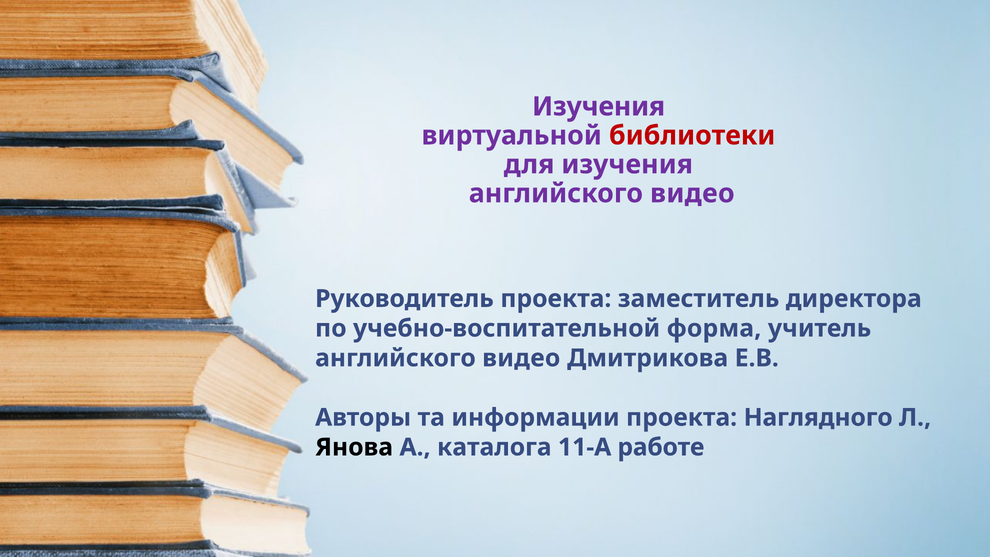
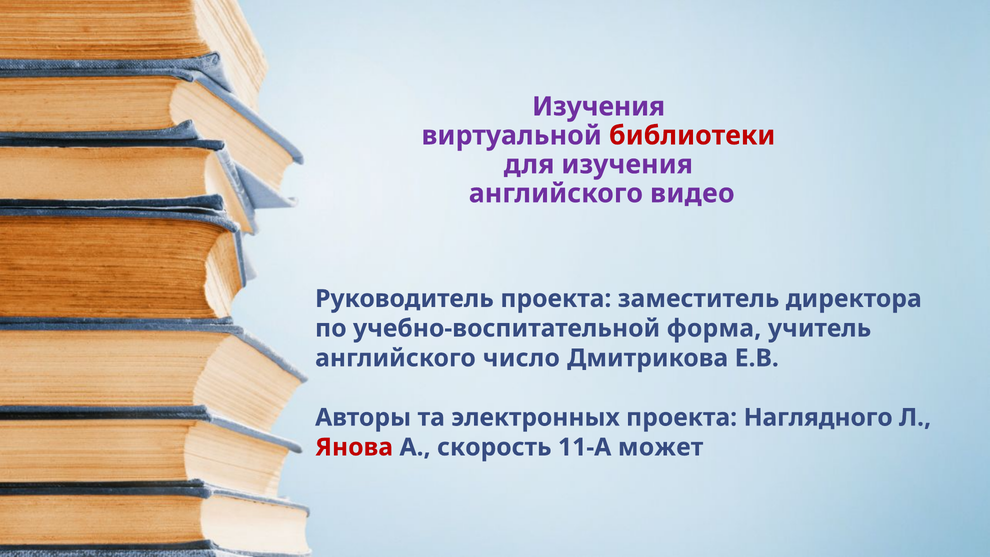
видео: видео -> число (521, 358)
информации: информации -> электронных (536, 418)
Янова colour: black -> red (354, 447)
каталога: каталога -> скорость (494, 447)
работе: работе -> может (661, 447)
